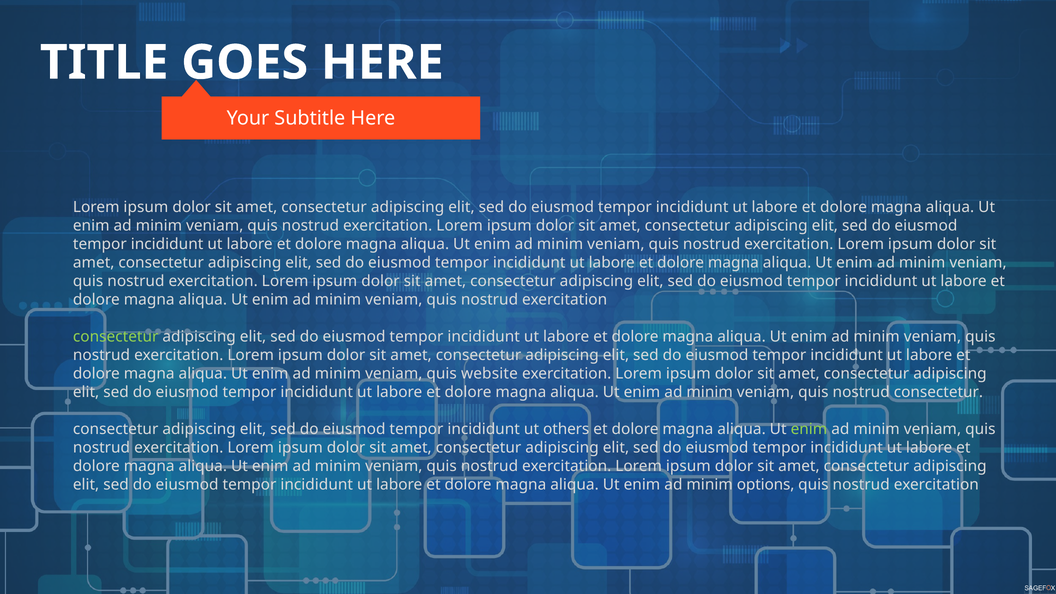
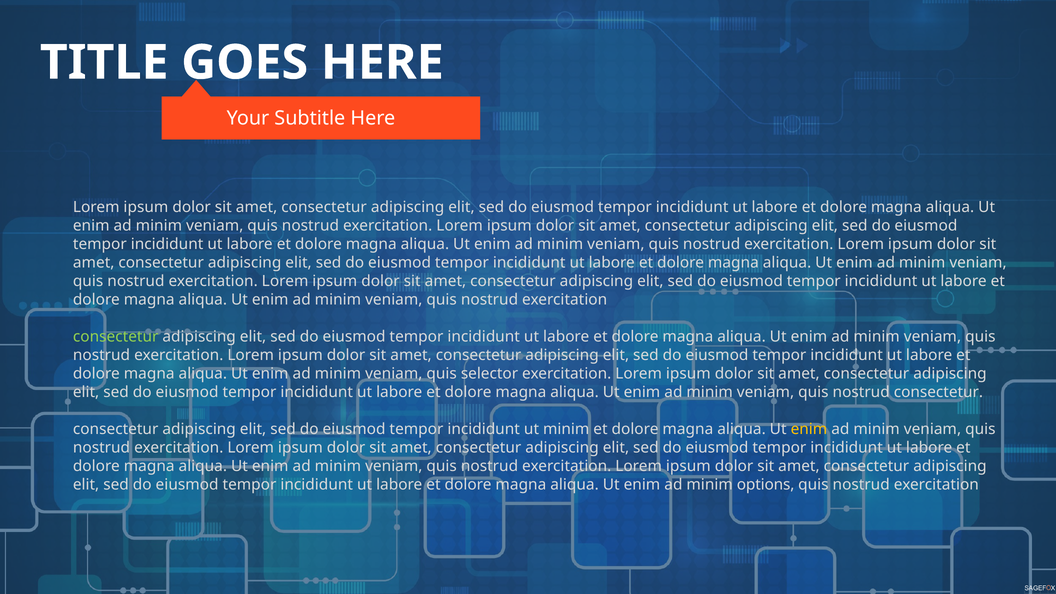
website: website -> selector (490, 374)
ut others: others -> minim (566, 429)
enim colour: light green -> yellow (809, 429)
